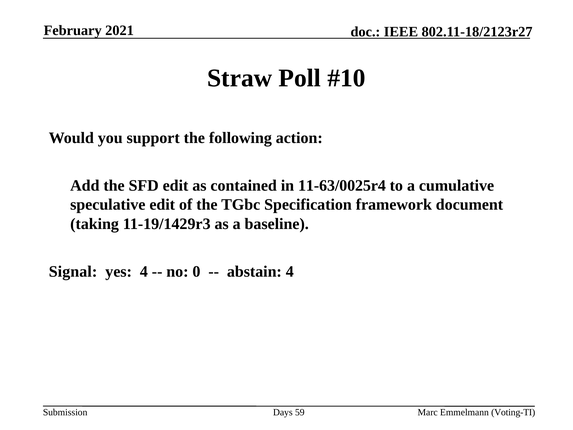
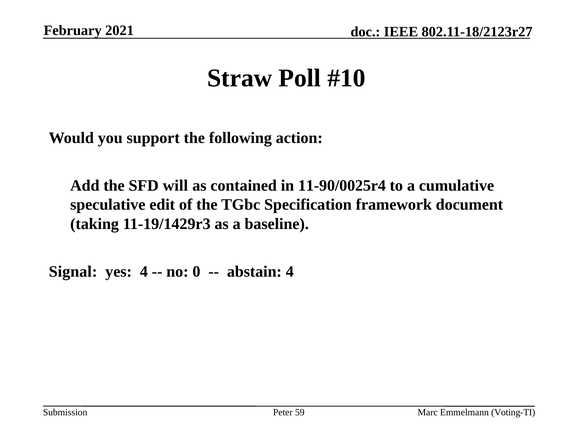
SFD edit: edit -> will (175, 185)
11-63/0025r4: 11-63/0025r4 -> 11-90/0025r4 (342, 185)
Days: Days -> Peter (283, 412)
